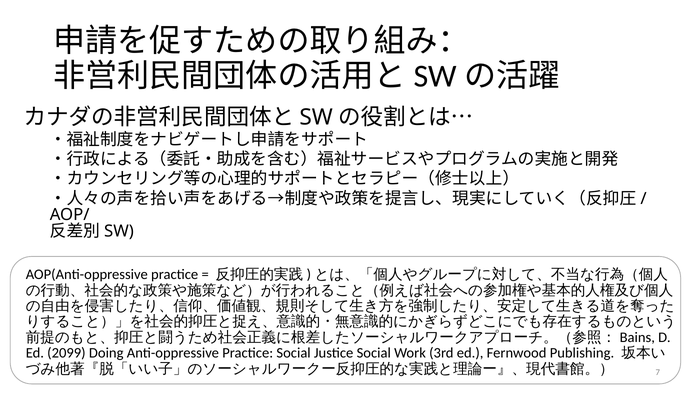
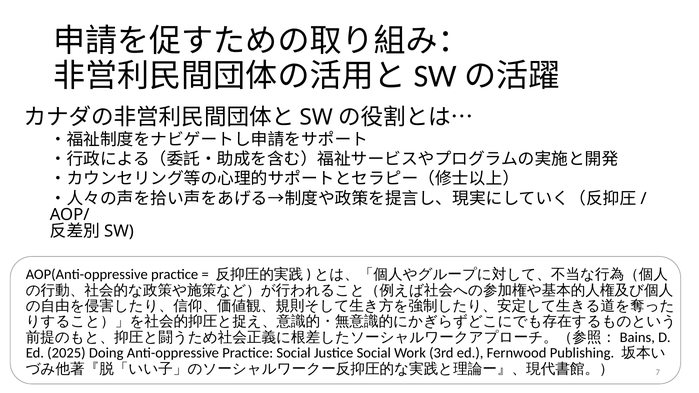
2099: 2099 -> 2025 (66, 353)
